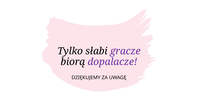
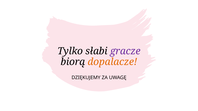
dopalacze colour: purple -> orange (112, 62)
